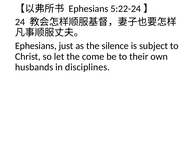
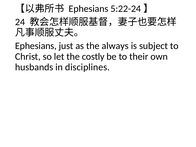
silence: silence -> always (115, 46)
come: come -> costly (93, 56)
